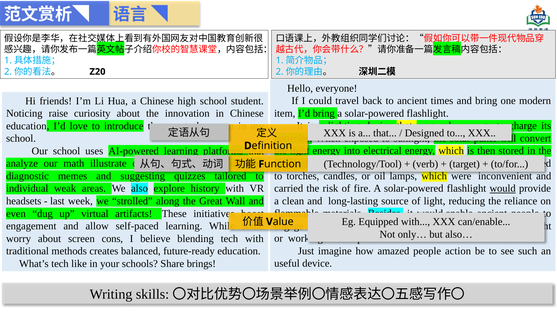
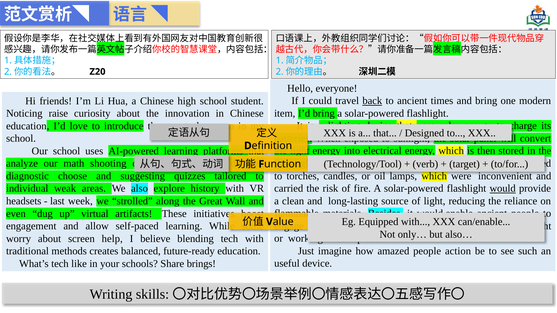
back underline: none -> present (372, 101)
illustrate: illustrate -> shooting (108, 164)
memes: memes -> choose (73, 176)
cons: cons -> help (112, 239)
